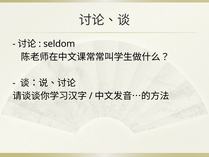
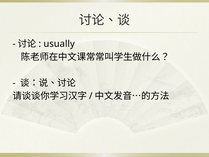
seldom: seldom -> usually (59, 44)
